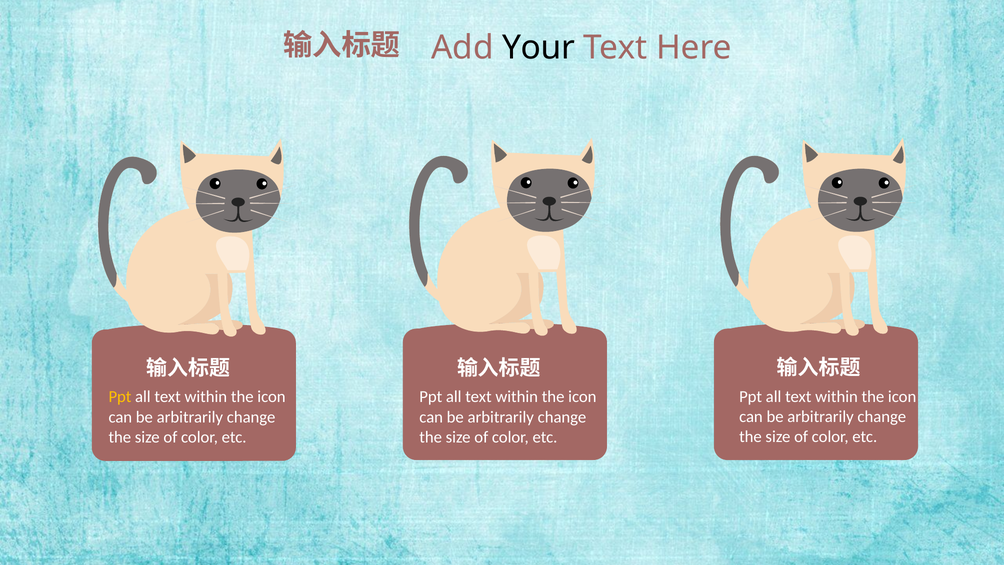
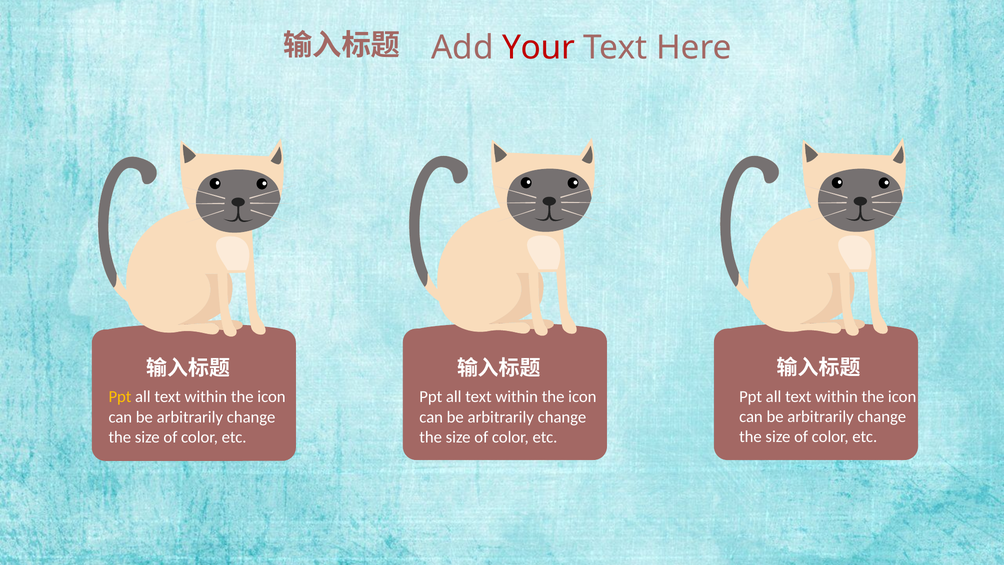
Your colour: black -> red (539, 48)
